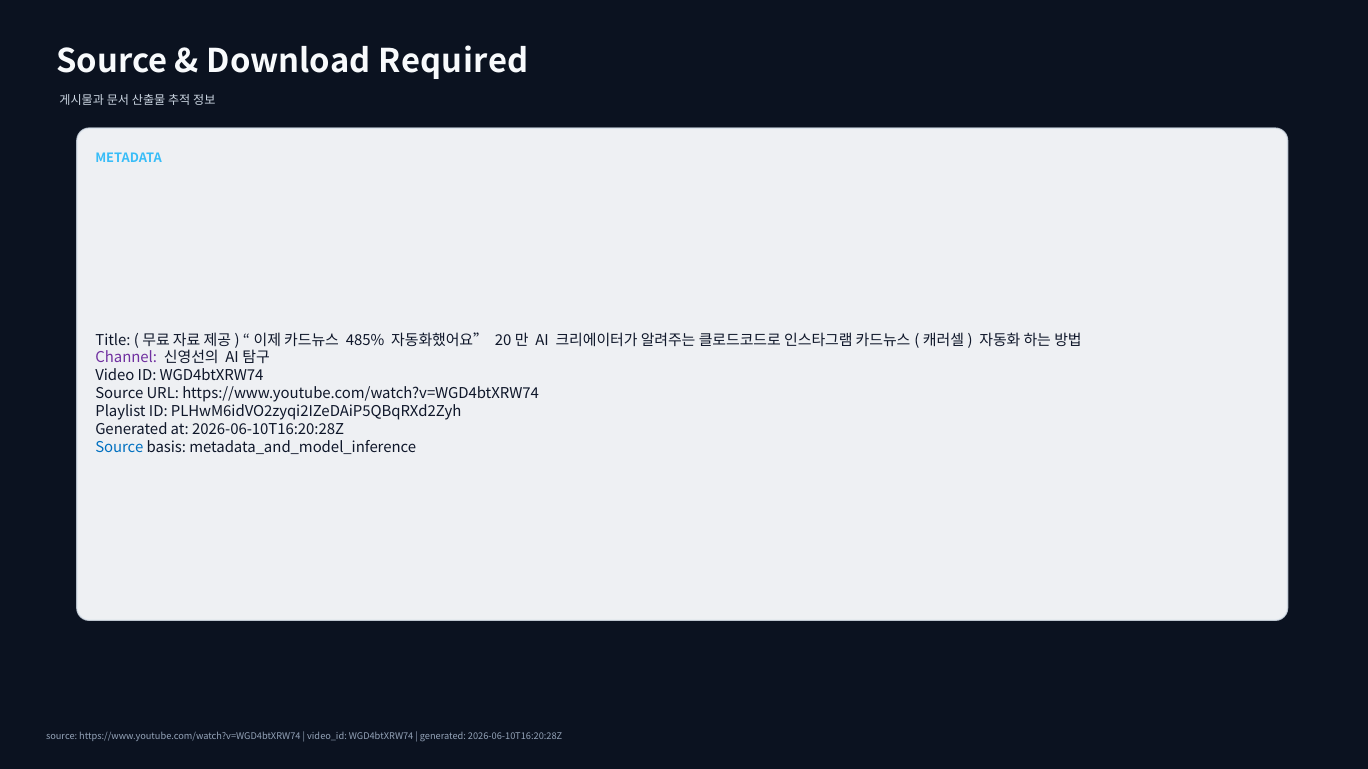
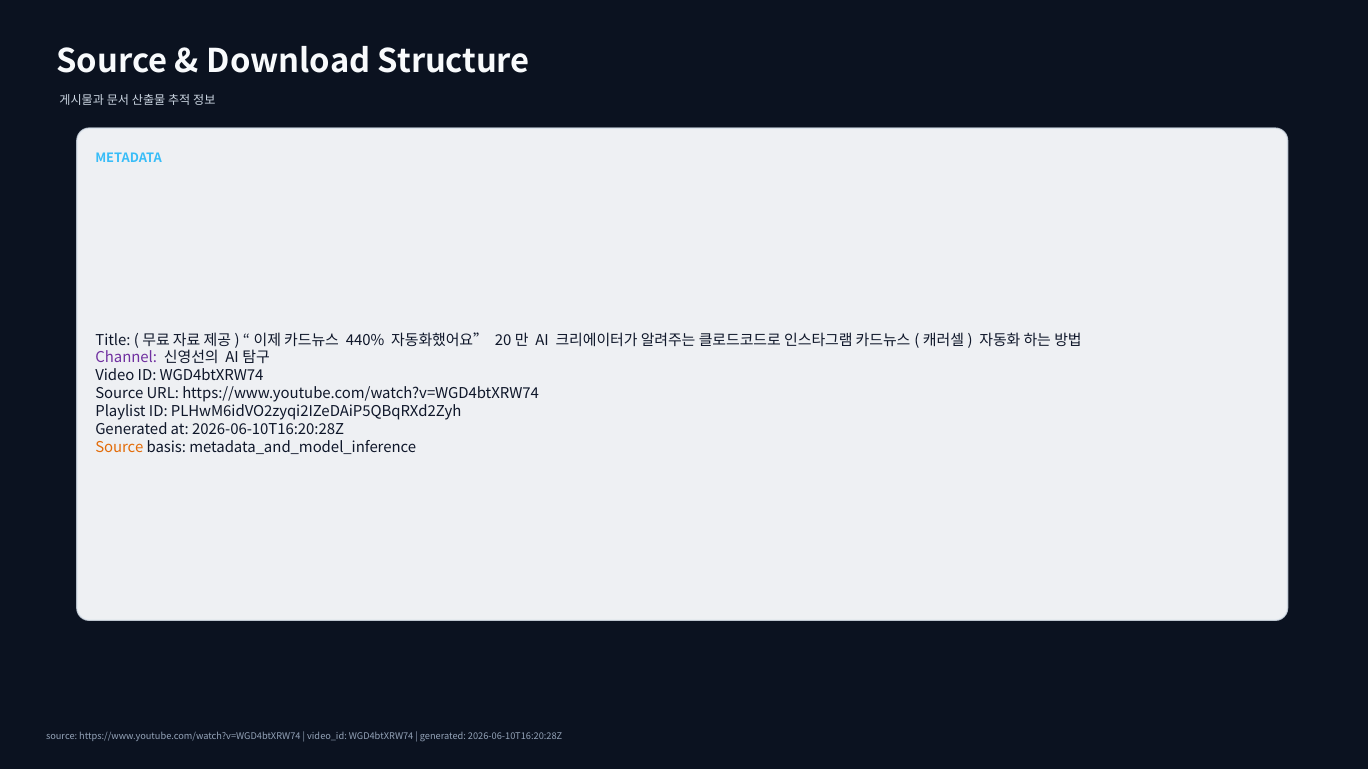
Required: Required -> Structure (454, 61)
485%: 485% -> 440% (365, 340)
Source colour: blue -> orange (119, 447)
